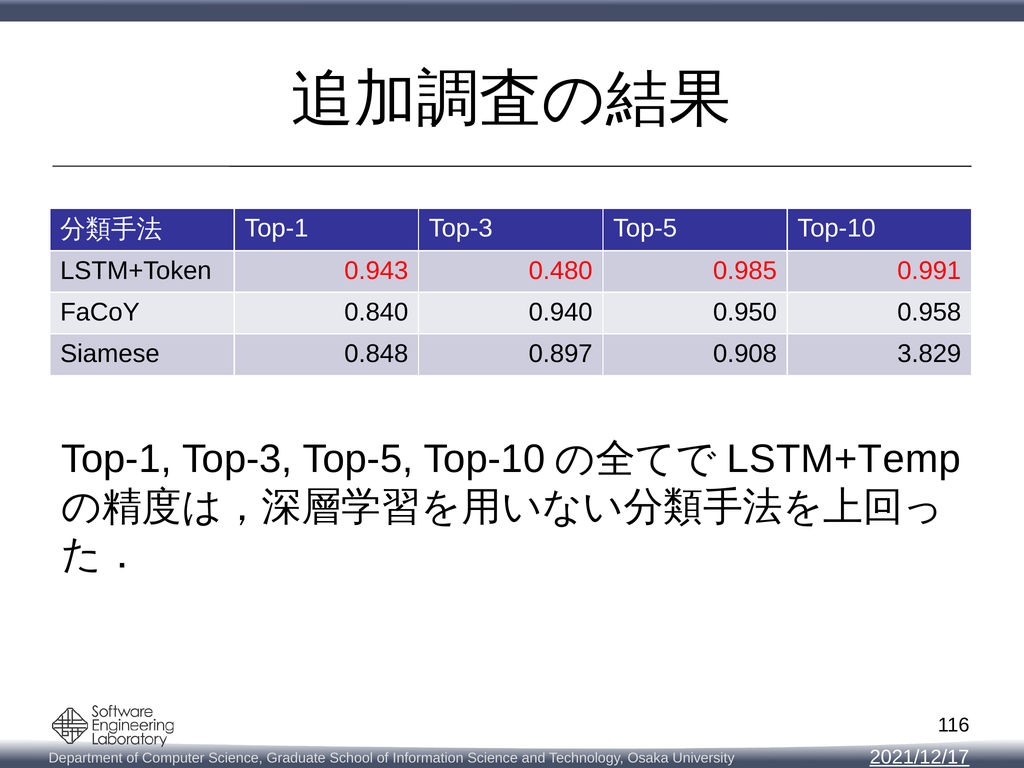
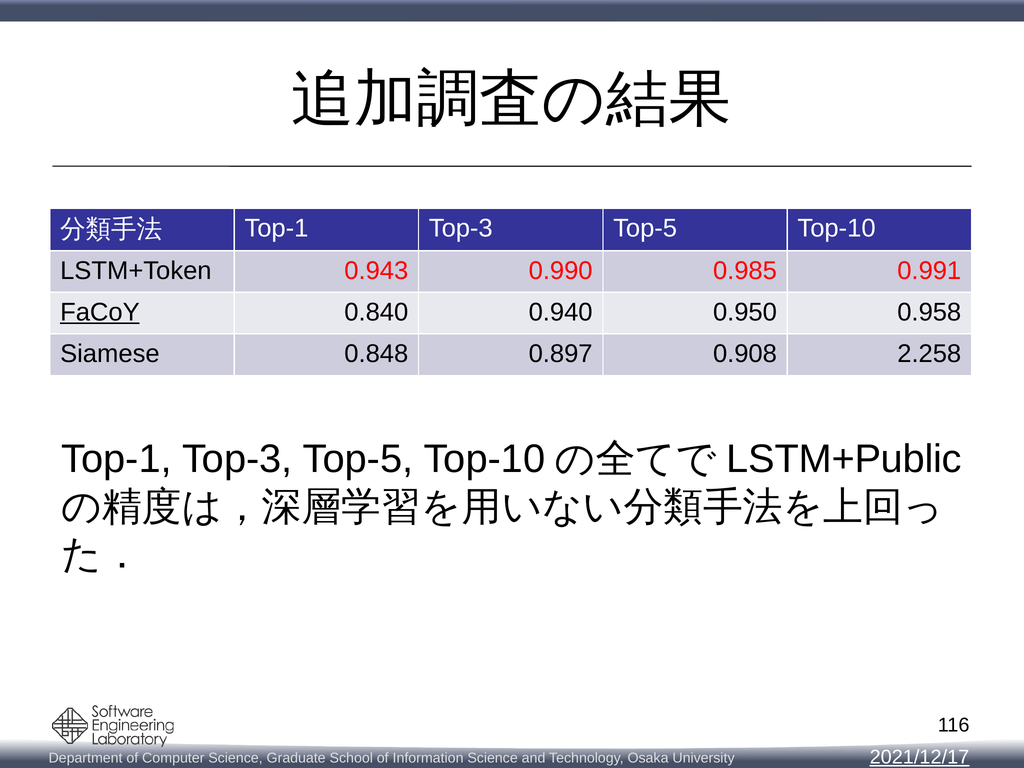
0.480: 0.480 -> 0.990 (561, 271)
FaCoY underline: none -> present (100, 312)
3.829: 3.829 -> 2.258 (929, 354)
LSTM+Temp: LSTM+Temp -> LSTM+Public (844, 459)
